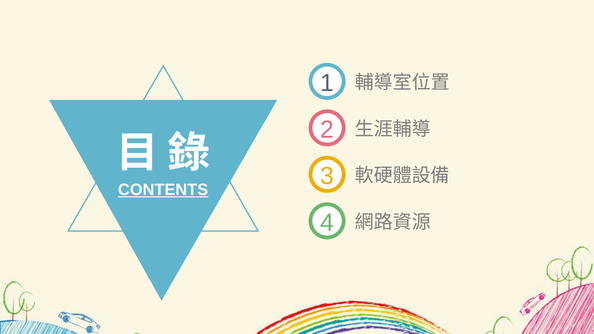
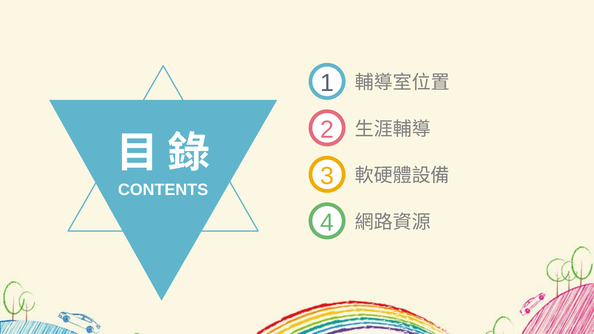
CONTENTS underline: present -> none (163, 190)
